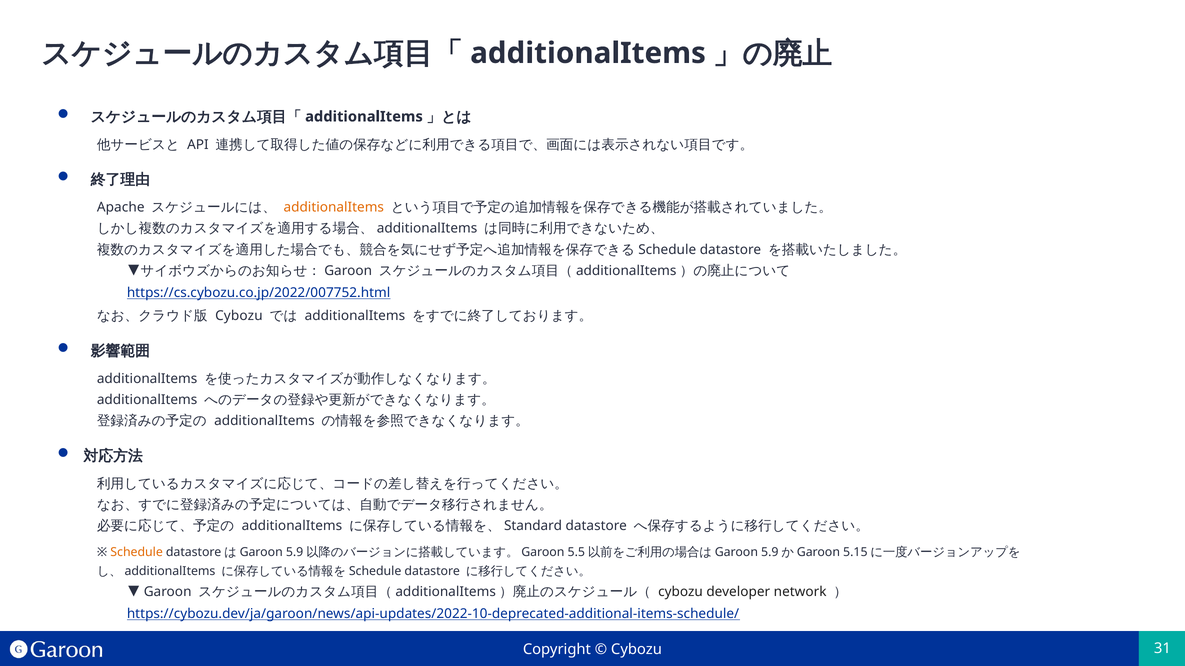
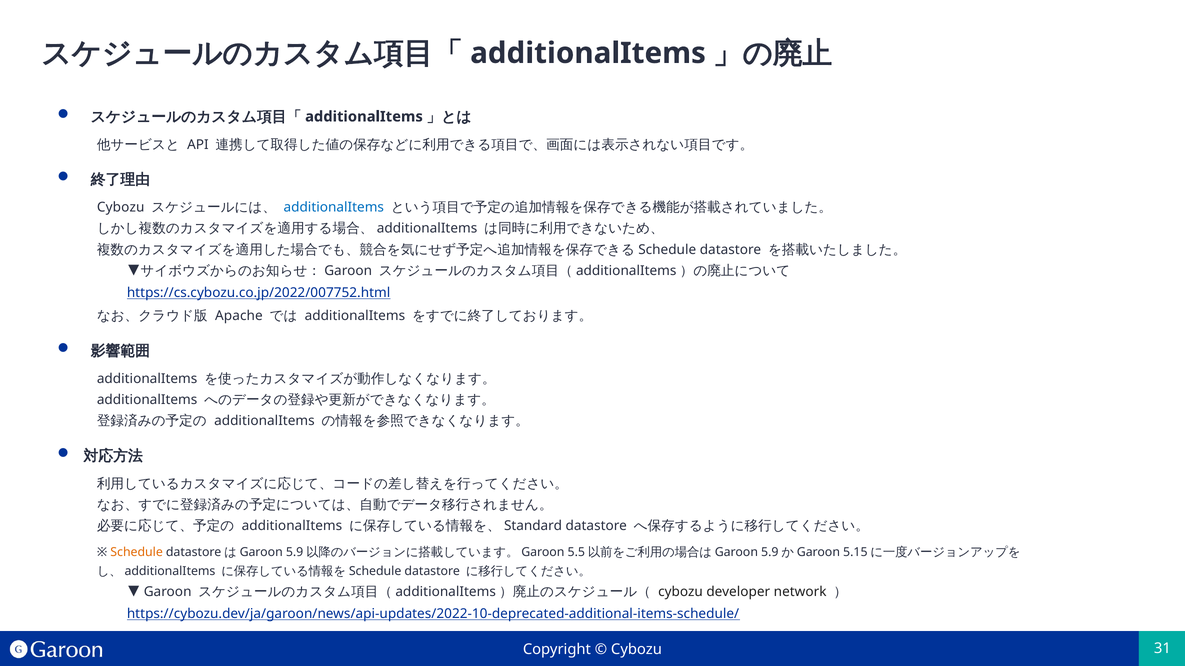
Apache: Apache -> Cybozu (121, 207)
additionalItems colour: orange -> blue (334, 207)
Cybozu: Cybozu -> Apache (239, 316)
